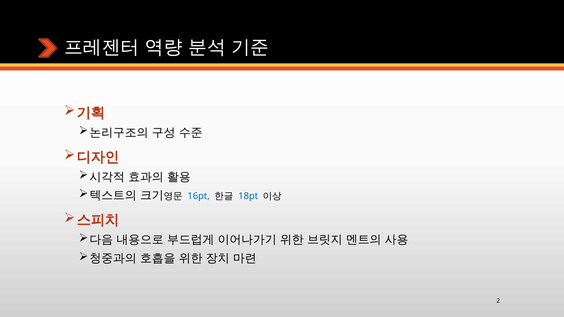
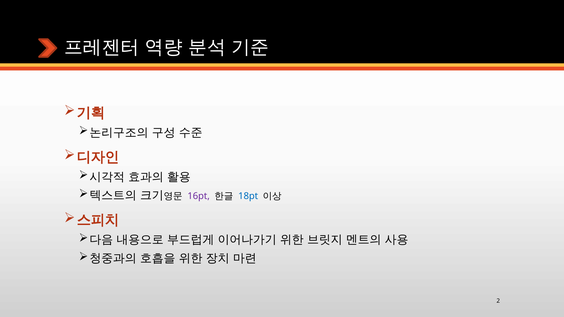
16pt colour: blue -> purple (199, 196)
